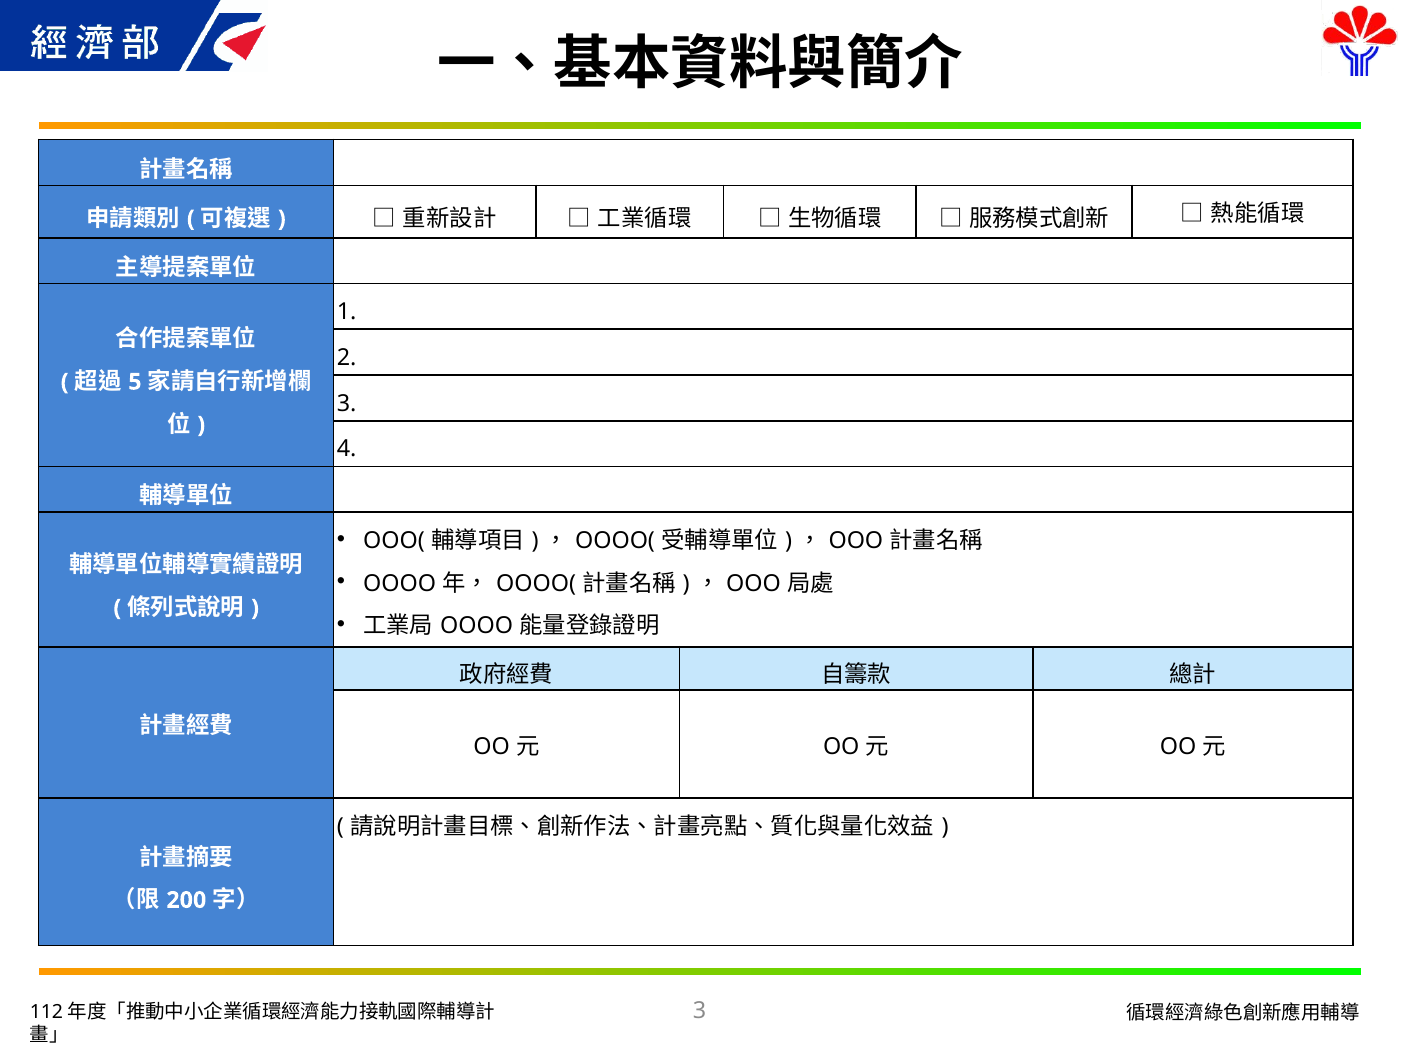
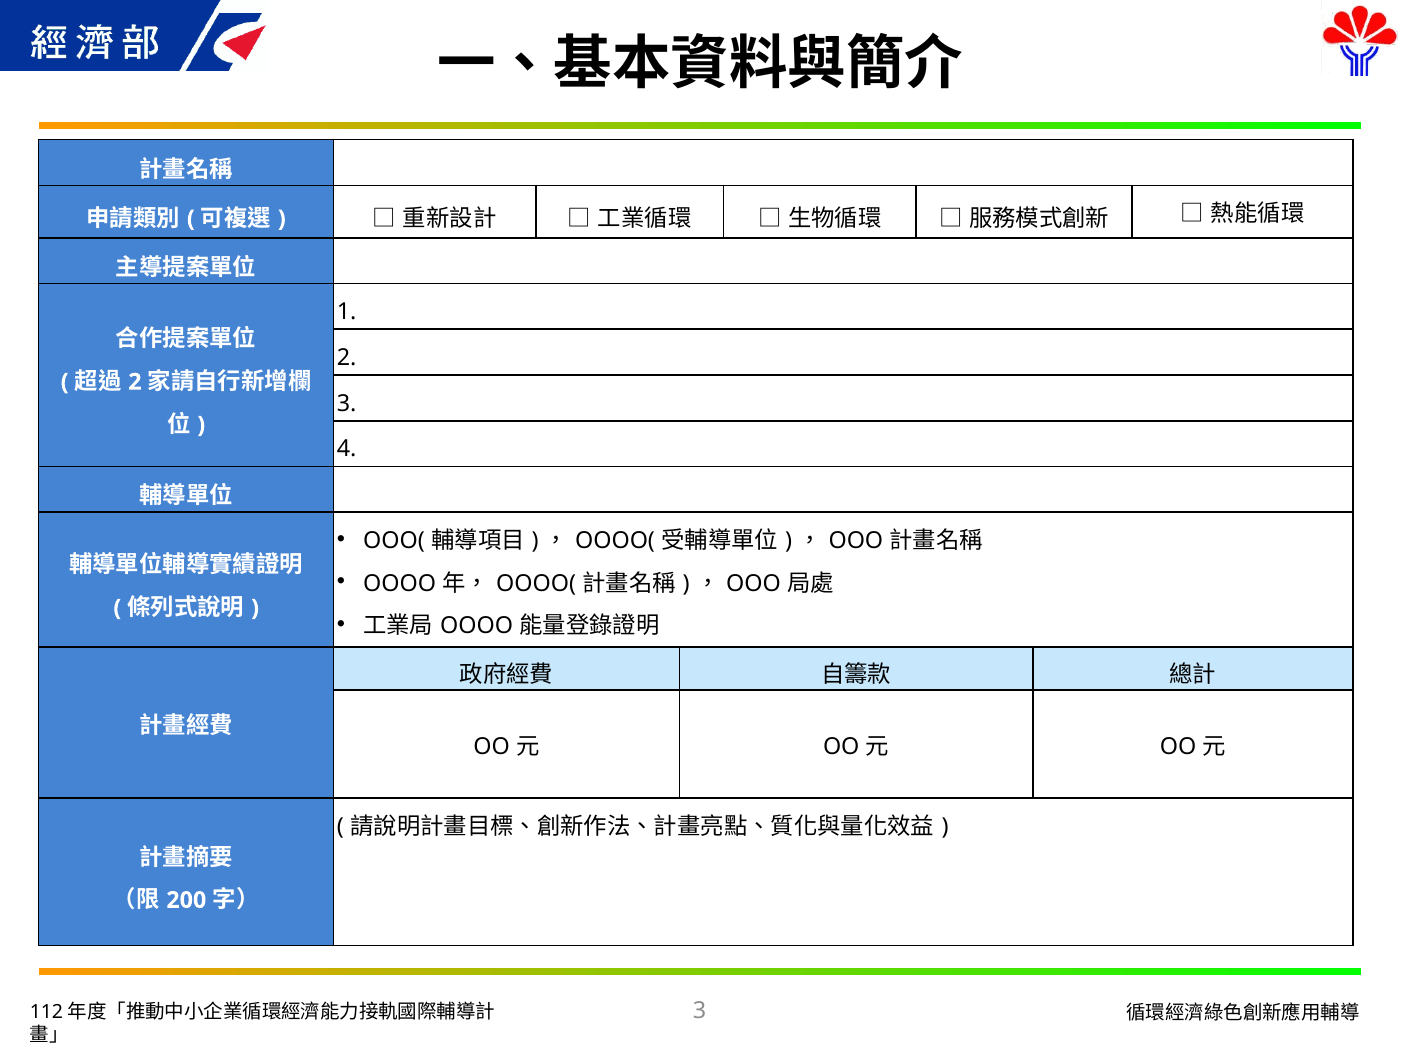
5: 5 -> 2 (135, 382)
